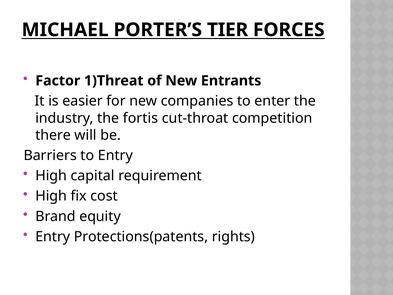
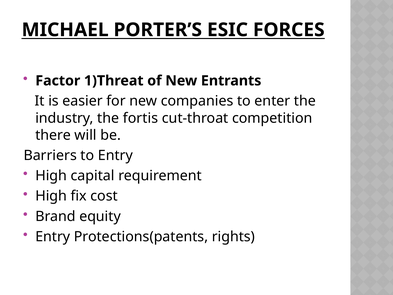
TIER: TIER -> ESIC (227, 30)
